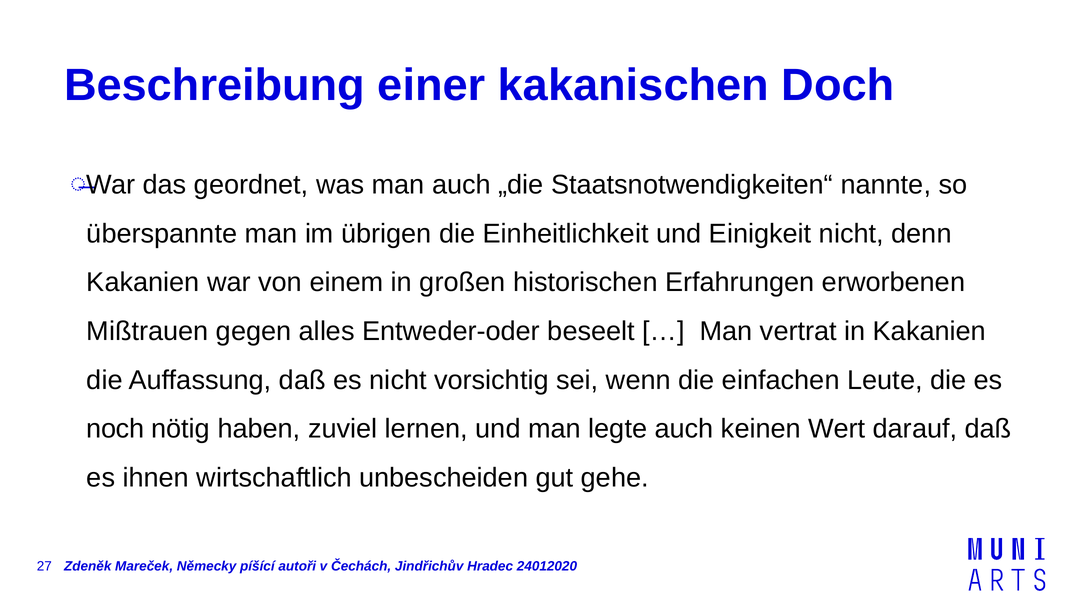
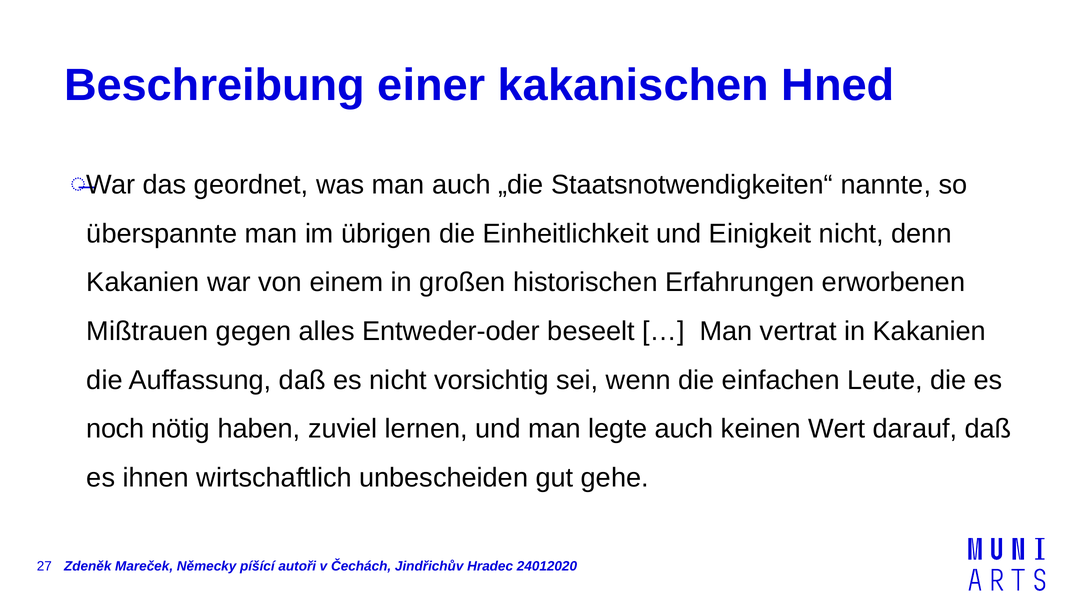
Doch: Doch -> Hned (838, 85)
